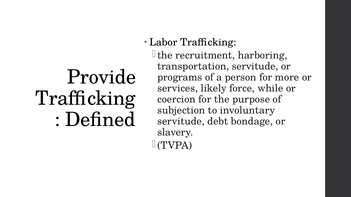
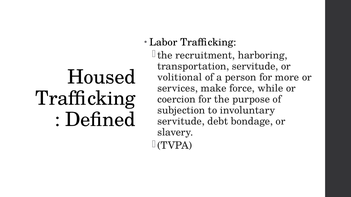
Provide: Provide -> Housed (101, 77)
programs: programs -> volitional (180, 77)
likely: likely -> make (214, 88)
